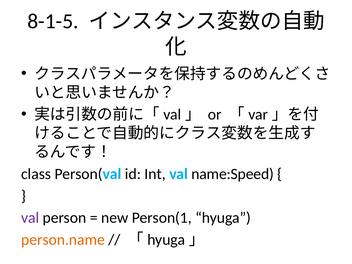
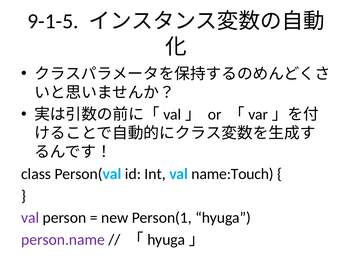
8-1-5: 8-1-5 -> 9-1-5 (53, 21)
name:Speed: name:Speed -> name:Touch (233, 174)
person.name colour: orange -> purple (63, 240)
